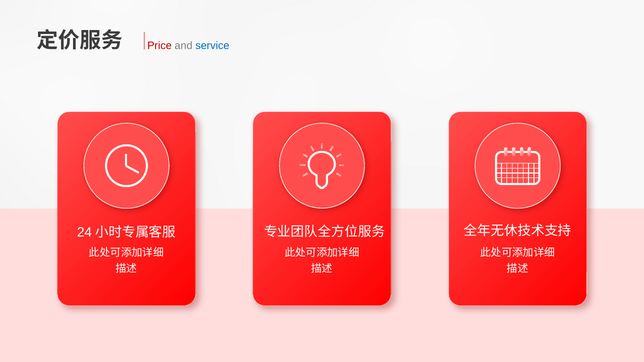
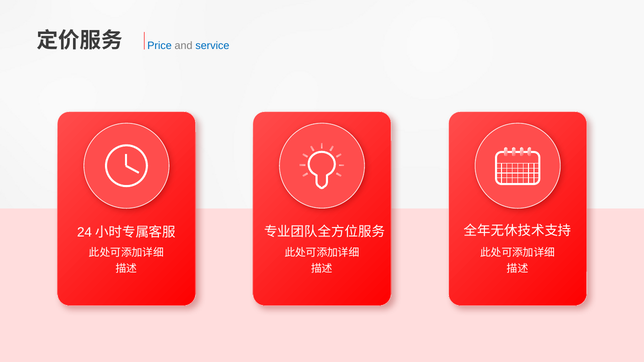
Price colour: red -> blue (160, 46)
